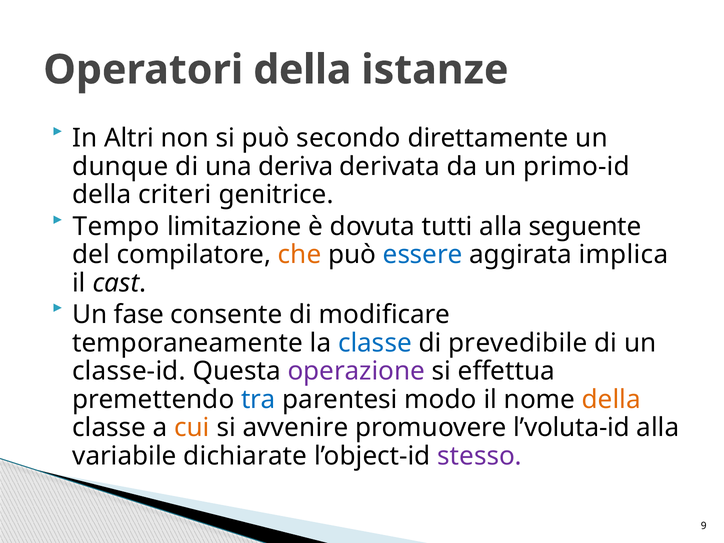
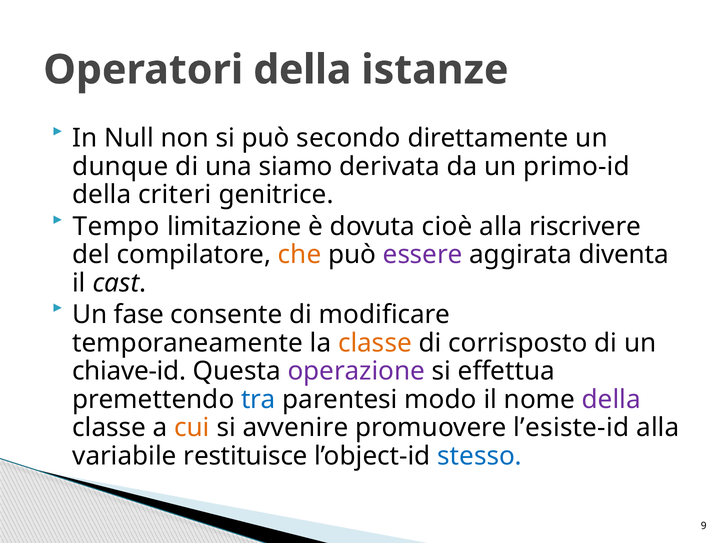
Altri: Altri -> Null (129, 138)
deriva: deriva -> siamo (296, 167)
tutti: tutti -> cioè (447, 227)
seguente: seguente -> riscrivere (585, 227)
essere colour: blue -> purple (423, 255)
implica: implica -> diventa (624, 255)
classe colour: blue -> orange (375, 343)
prevedibile: prevedibile -> corrisposto (518, 343)
classe-id: classe-id -> chiave-id (129, 371)
della colour: orange -> purple (611, 400)
l’voluta-id: l’voluta-id -> l’esiste-id (571, 428)
dichiarate: dichiarate -> restituisce (246, 456)
stesso colour: purple -> blue (480, 456)
